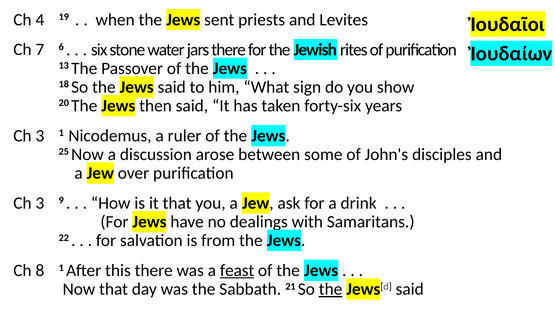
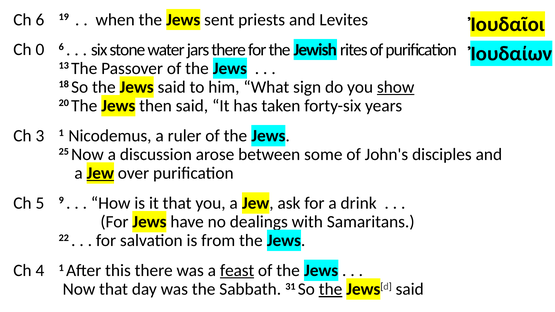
Ch 4: 4 -> 6 (40, 20)
7: 7 -> 0 (40, 50)
show underline: none -> present (396, 87)
Jew underline: none -> present (100, 173)
3: 3 -> 5 (40, 203)
8: 8 -> 4 (40, 271)
21: 21 -> 31 (290, 287)
